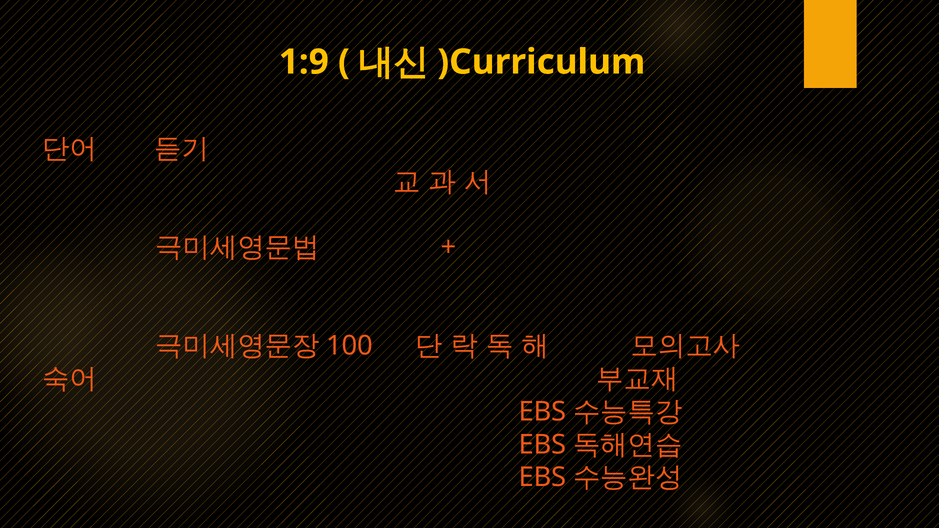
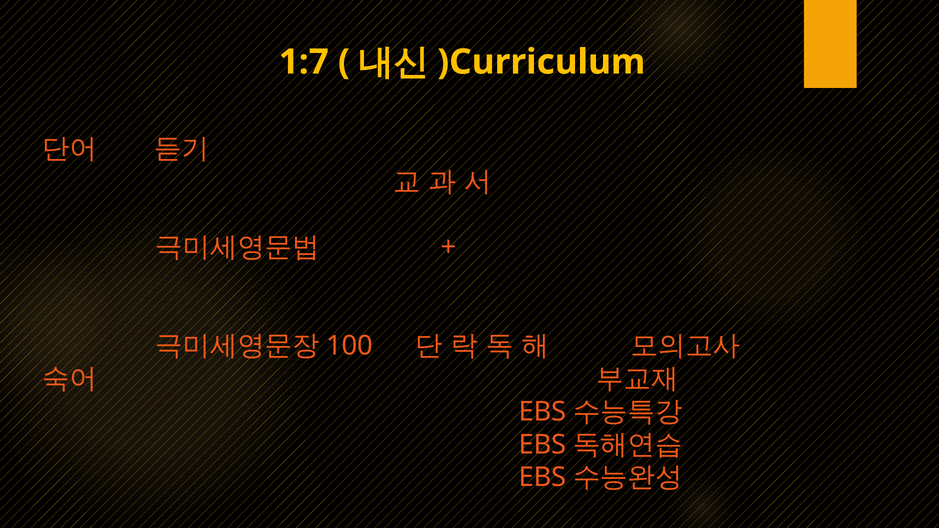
1:9: 1:9 -> 1:7 (304, 62)
